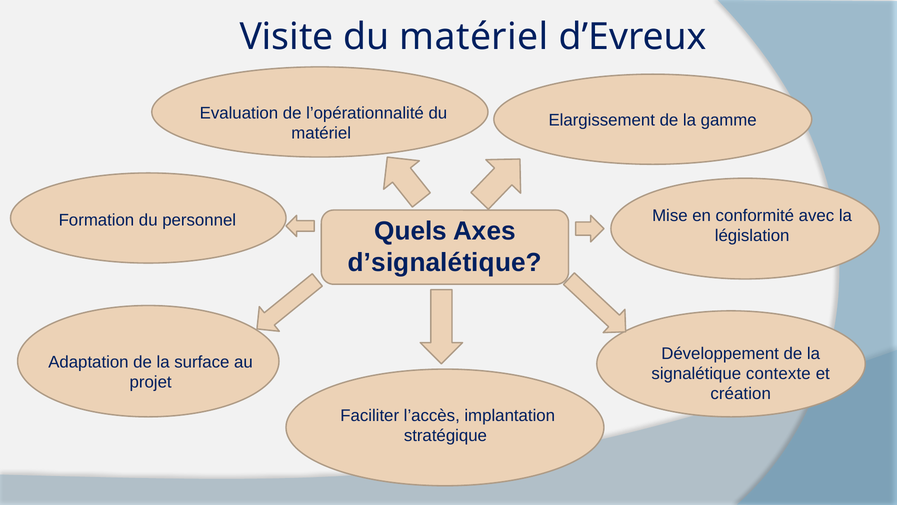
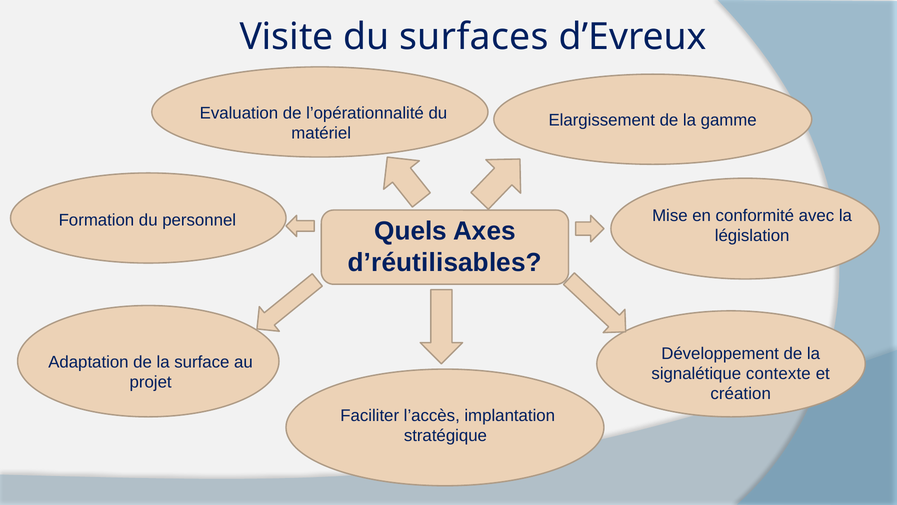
Visite du matériel: matériel -> surfaces (474, 37)
d’signalétique: d’signalétique -> d’réutilisables (445, 262)
